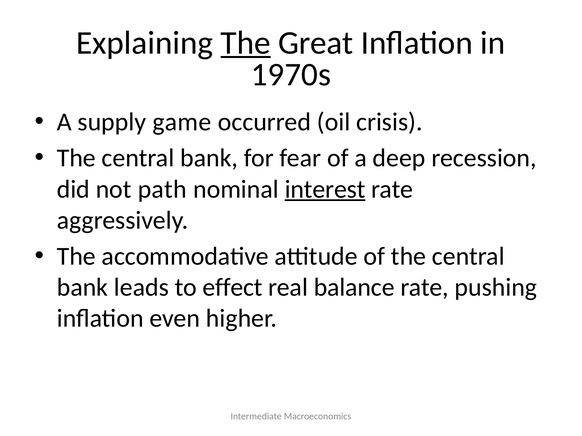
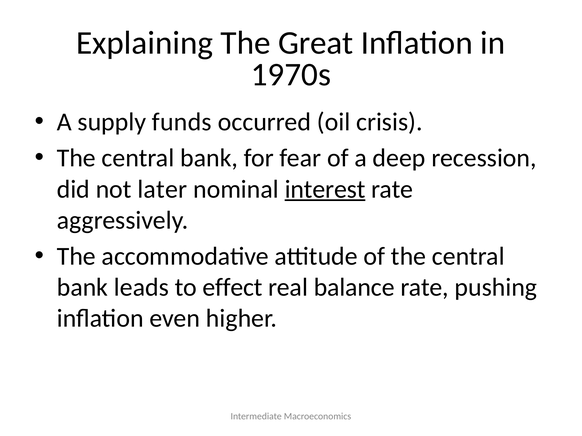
The underline: present -> none (246, 43)
game: game -> funds (182, 122)
path: path -> later (162, 189)
